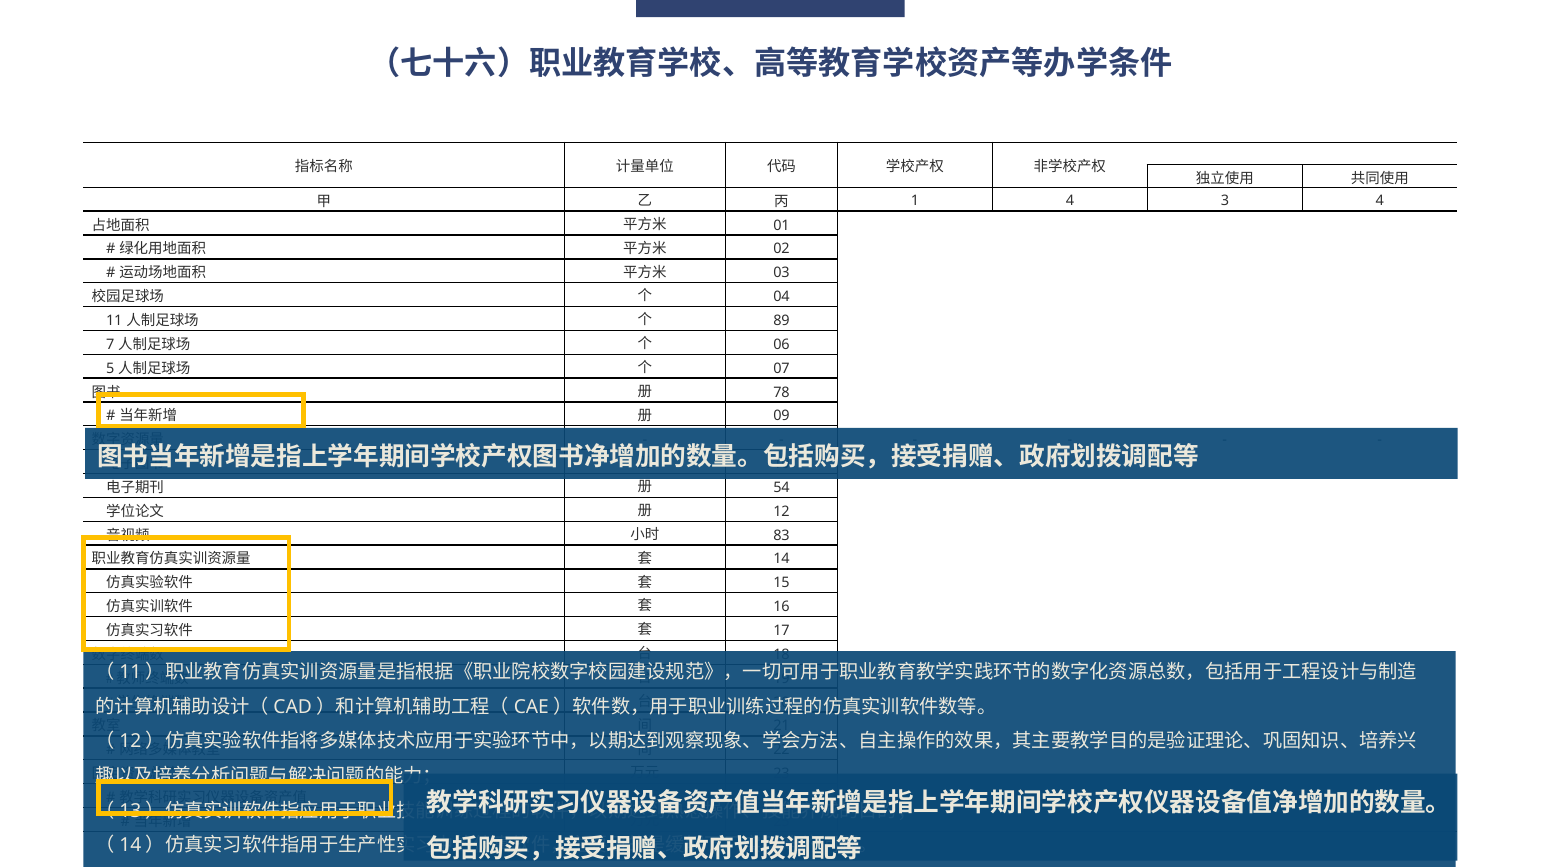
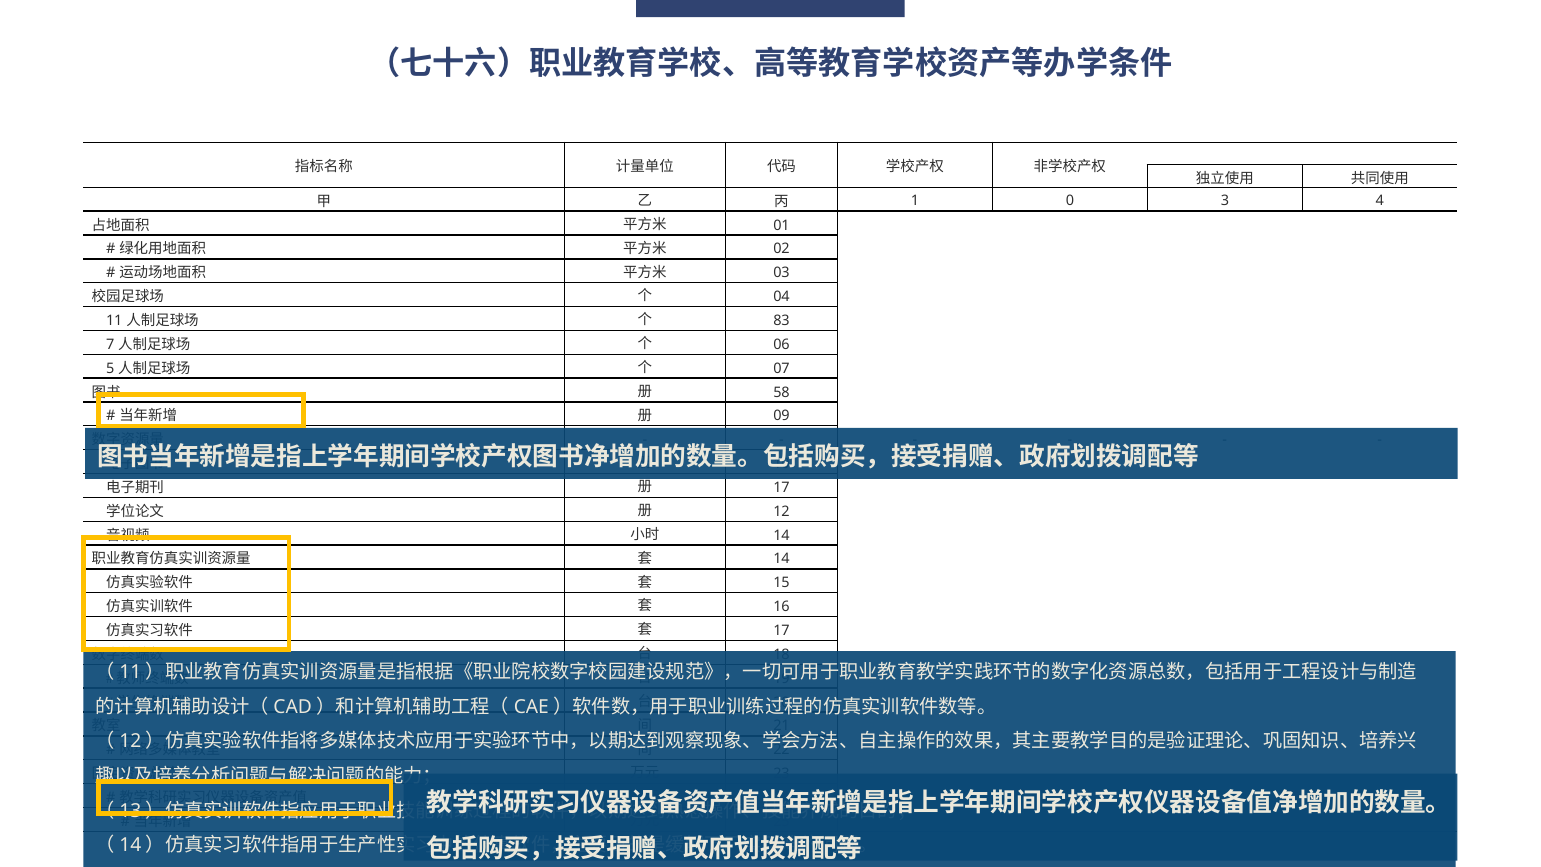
1 4: 4 -> 0 (1070, 201)
89: 89 -> 83 (781, 321)
78: 78 -> 58 (781, 392)
54: 54 -> 17 (781, 488)
83: 83 -> 14 (781, 535)
